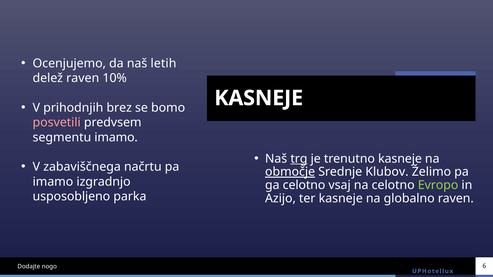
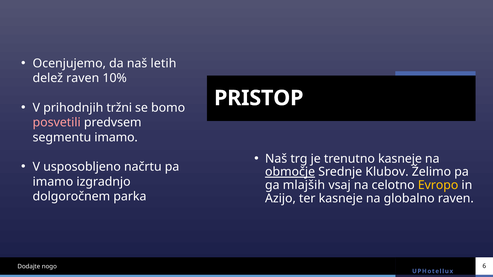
KASNEJE: KASNEJE -> PRISTOP (259, 98)
brez: brez -> tržni (119, 108)
trg underline: present -> none (299, 159)
zabaviščnega: zabaviščnega -> usposobljeno (82, 167)
ga celotno: celotno -> mlajših (304, 185)
Evropo colour: light green -> yellow (438, 185)
usposobljeno: usposobljeno -> dolgoročnem (71, 197)
